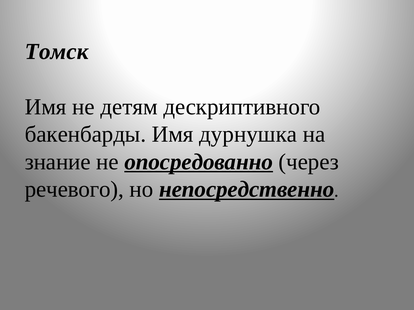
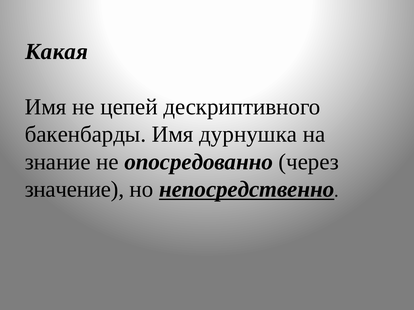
Томск: Томск -> Какая (57, 52)
детям: детям -> цепей (129, 107)
опосредованно underline: present -> none (199, 162)
речевого: речевого -> значение (74, 190)
